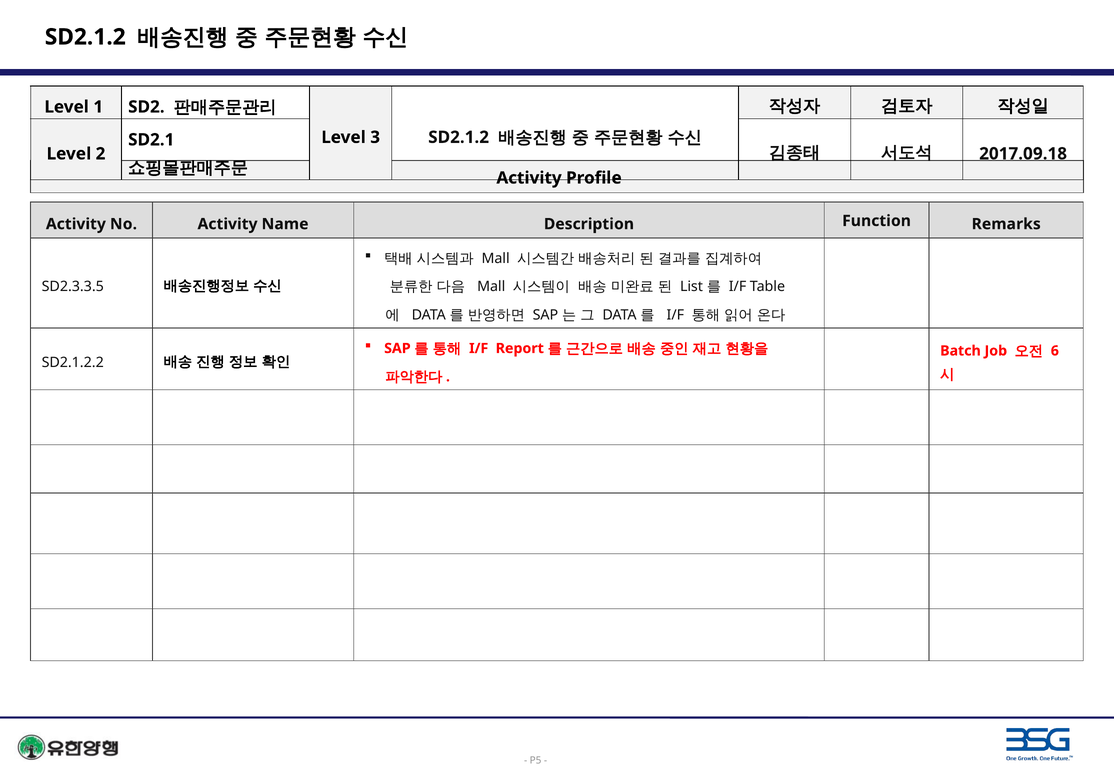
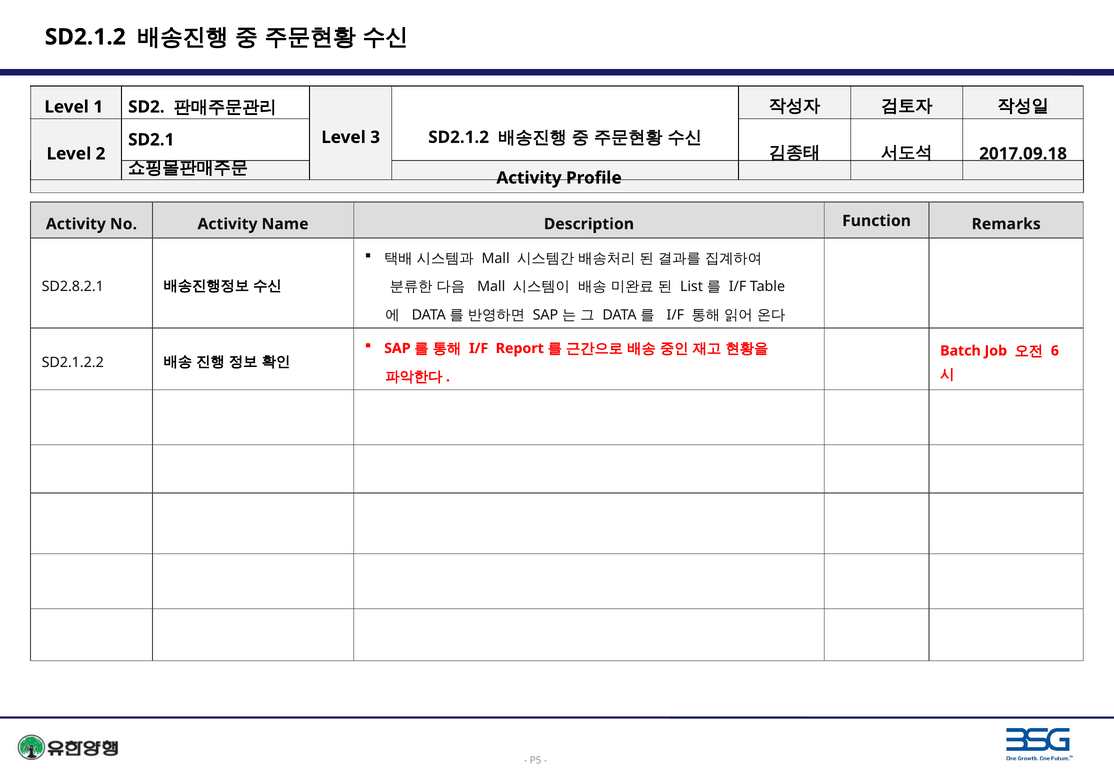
SD2.3.3.5: SD2.3.3.5 -> SD2.8.2.1 (73, 287)
